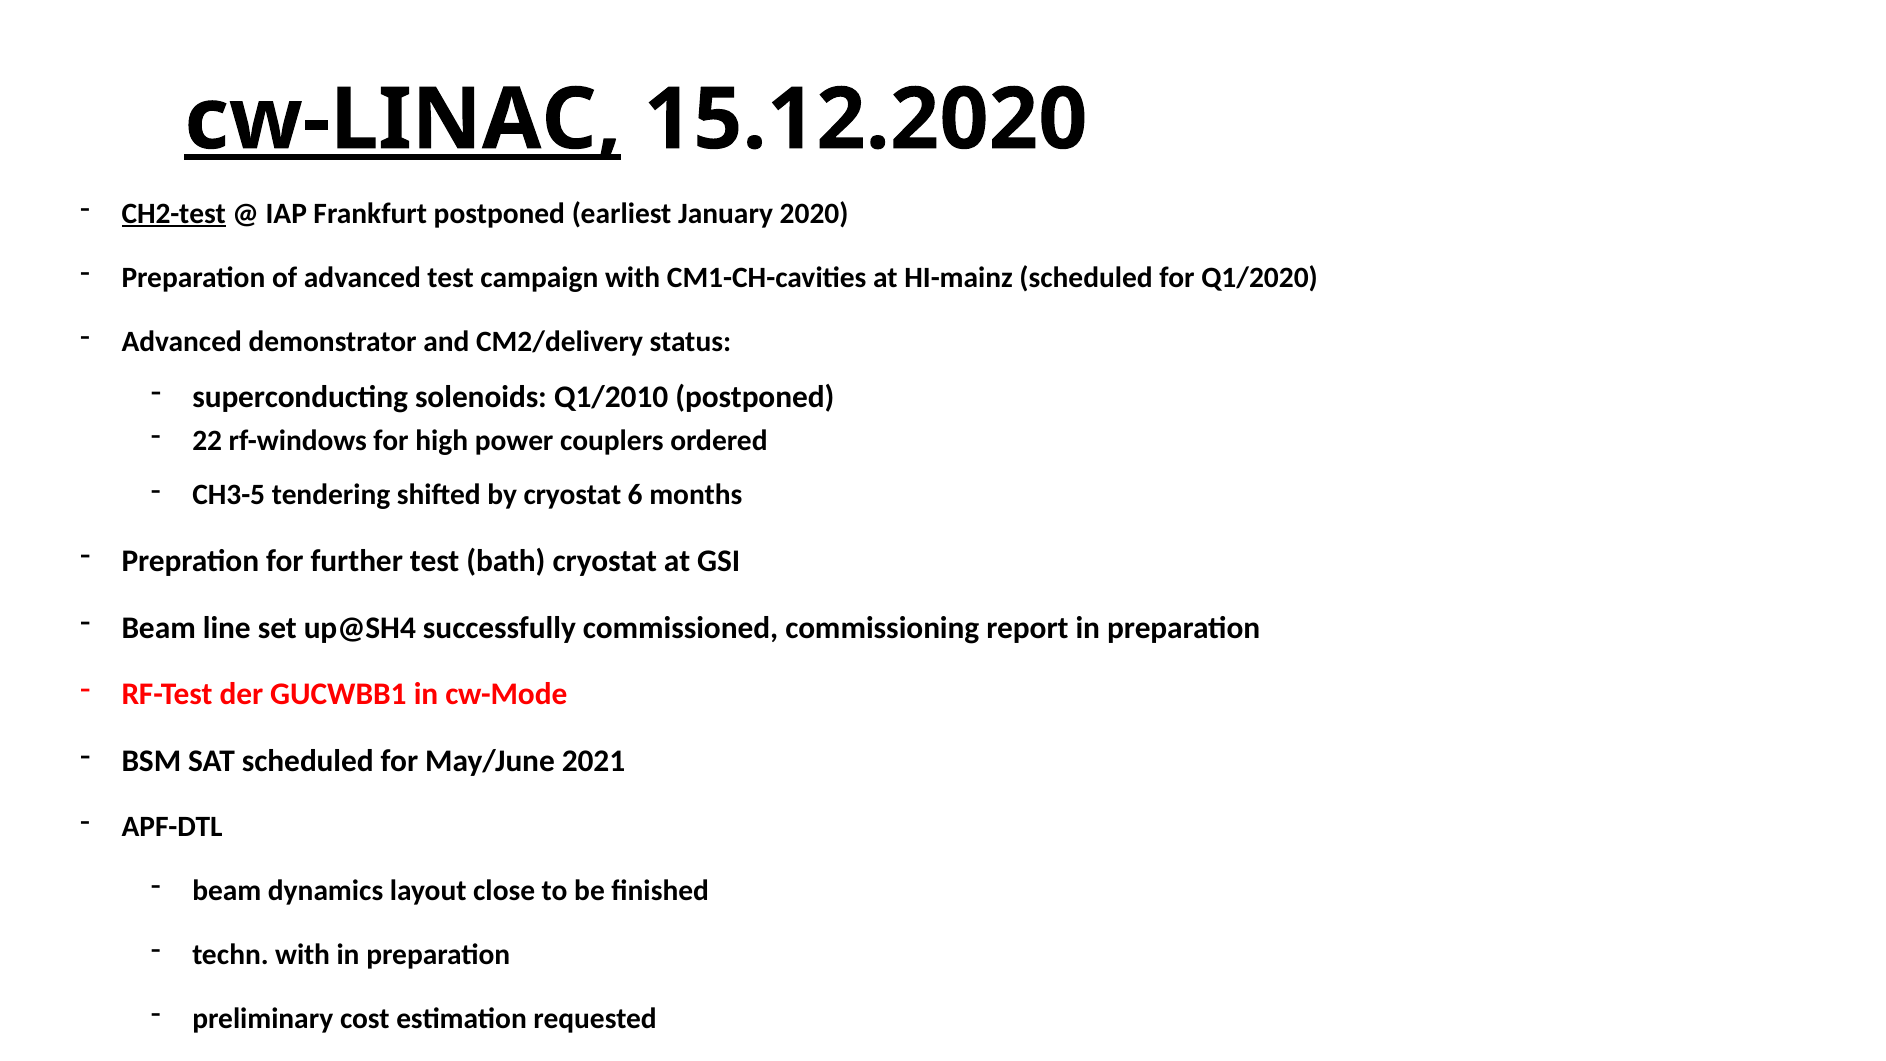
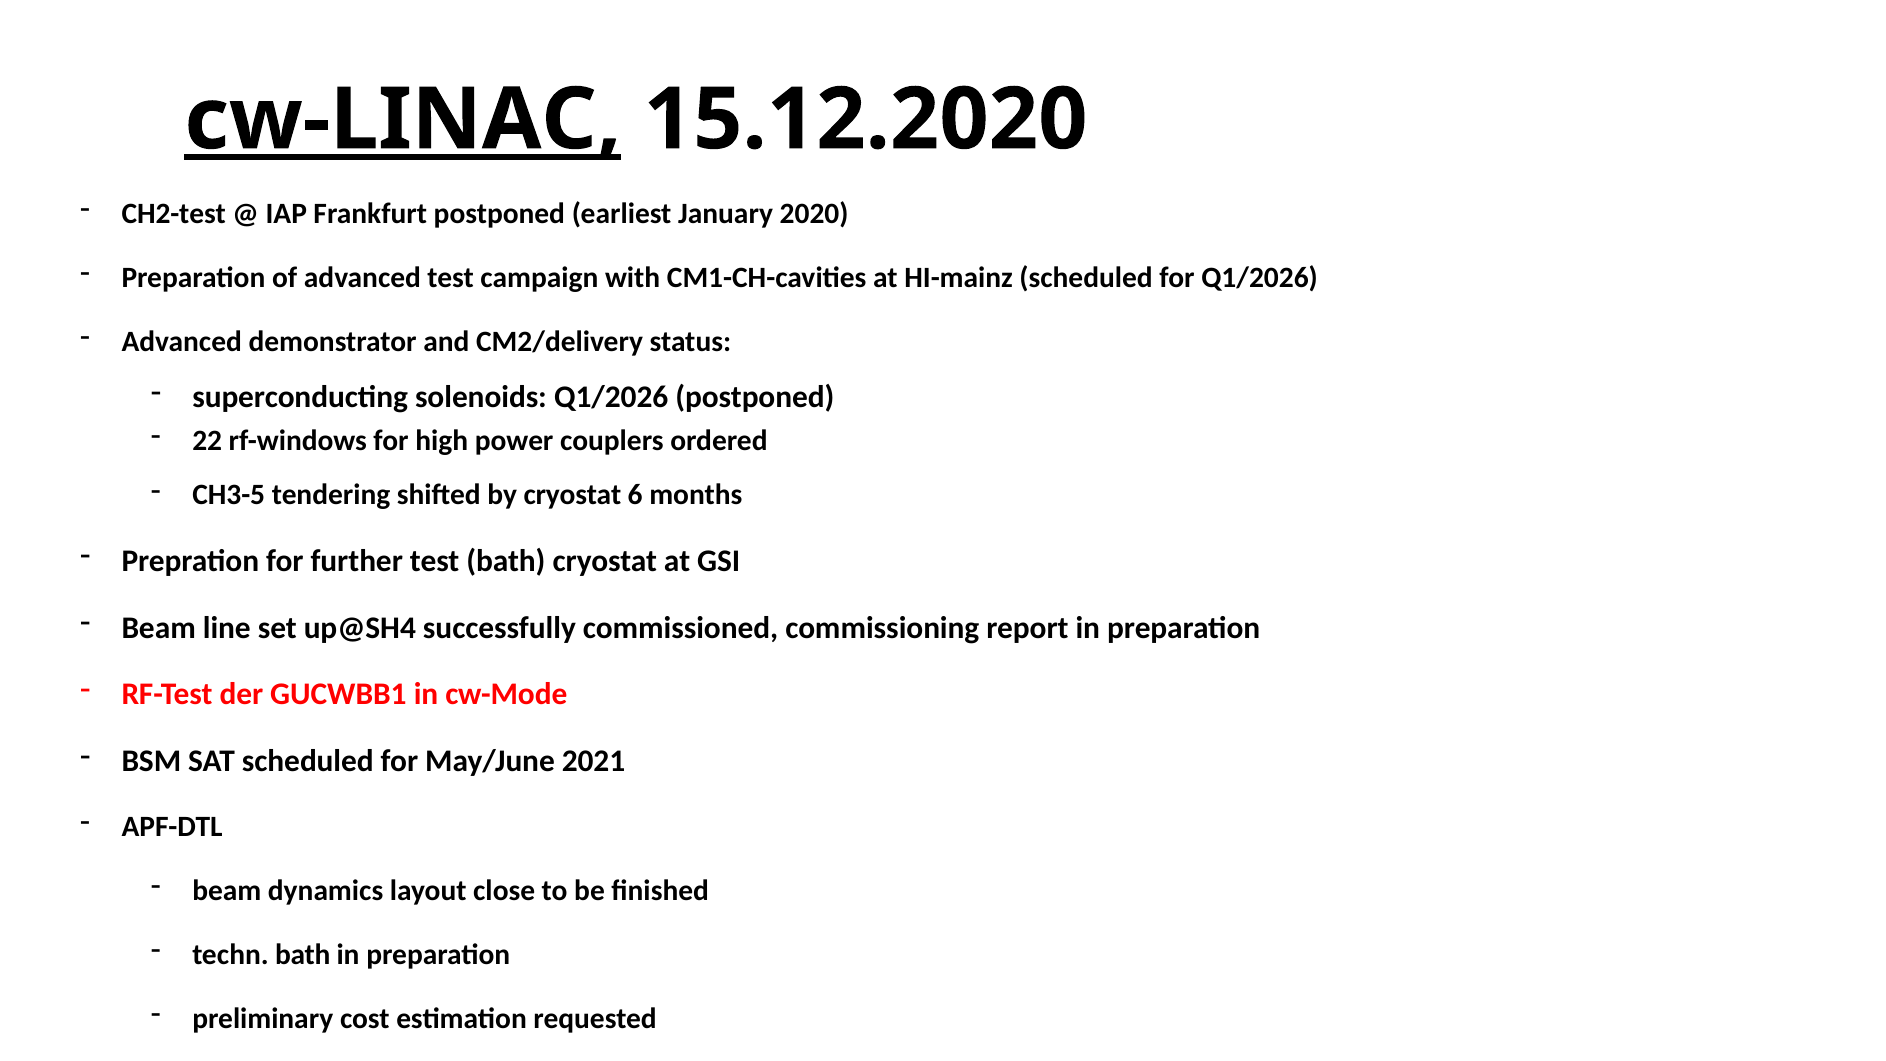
CH2-test underline: present -> none (174, 213)
for Q1/2020: Q1/2020 -> Q1/2026 (1260, 277)
solenoids Q1/2010: Q1/2010 -> Q1/2026 (611, 397)
techn with: with -> bath (303, 954)
